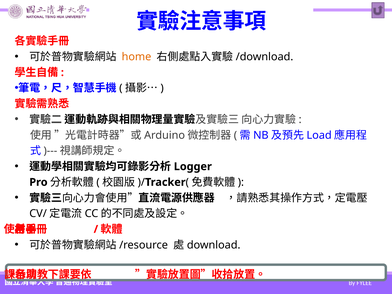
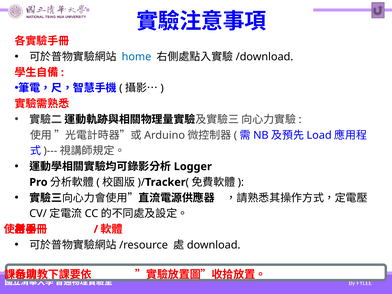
home colour: orange -> blue (136, 57)
